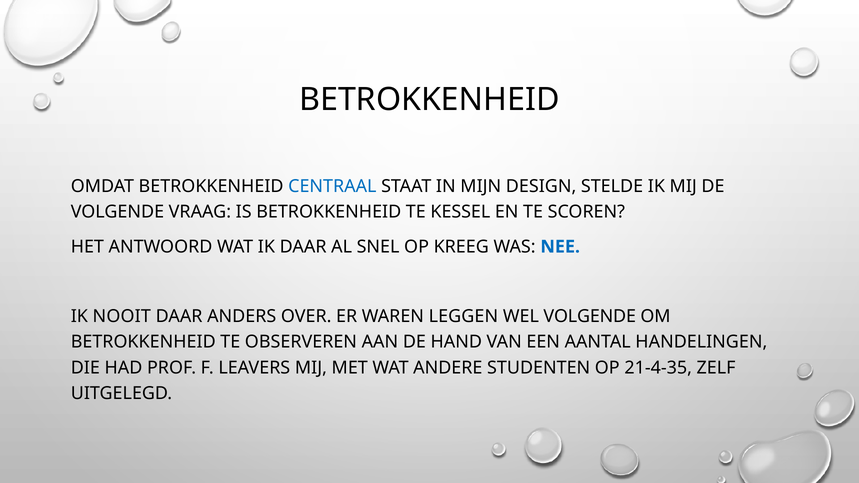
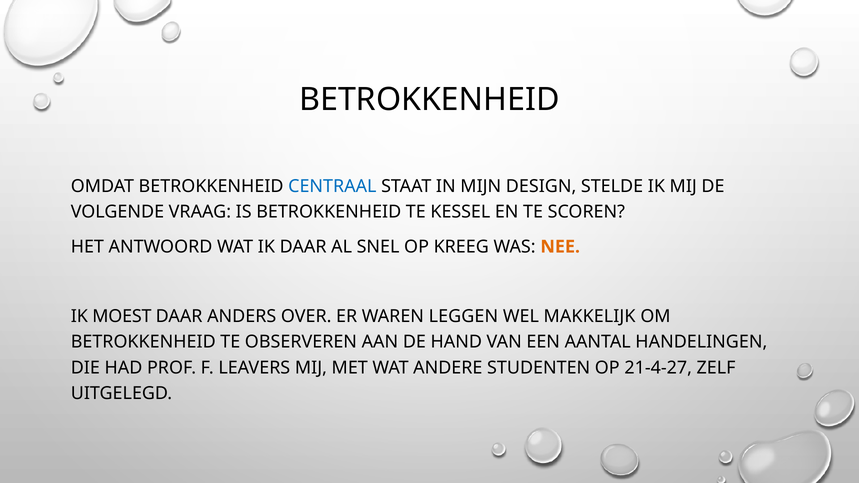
NEE colour: blue -> orange (560, 247)
NOOIT: NOOIT -> MOEST (122, 316)
WEL VOLGENDE: VOLGENDE -> MAKKELIJK (590, 316)
21-4-35: 21-4-35 -> 21-4-27 (658, 368)
